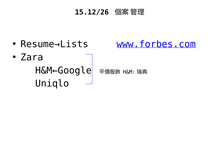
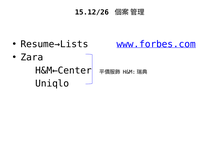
H&M←Google: H&M←Google -> H&M←Center (63, 71)
